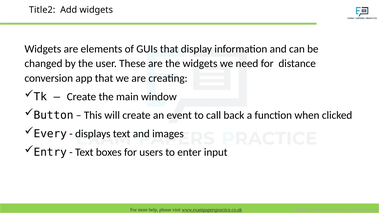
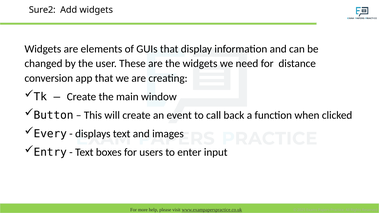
Title2: Title2 -> Sure2 (42, 10)
